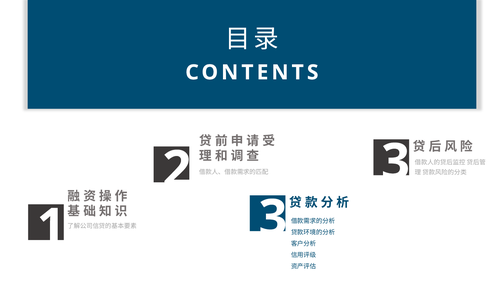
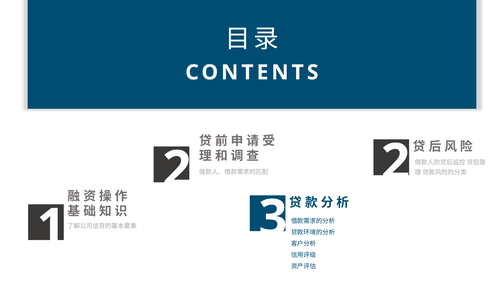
3: 3 -> 2 (396, 162)
